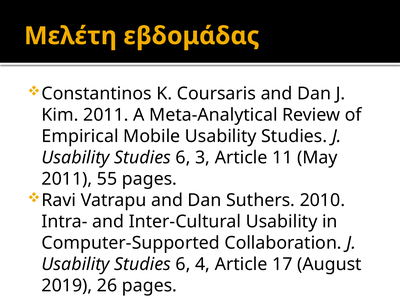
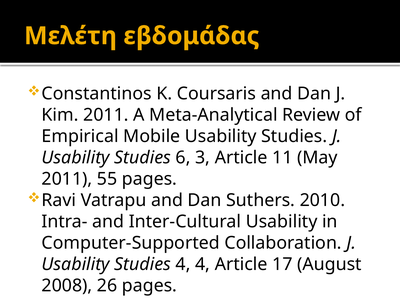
6: 6 -> 4 (183, 264)
2019: 2019 -> 2008 (67, 286)
